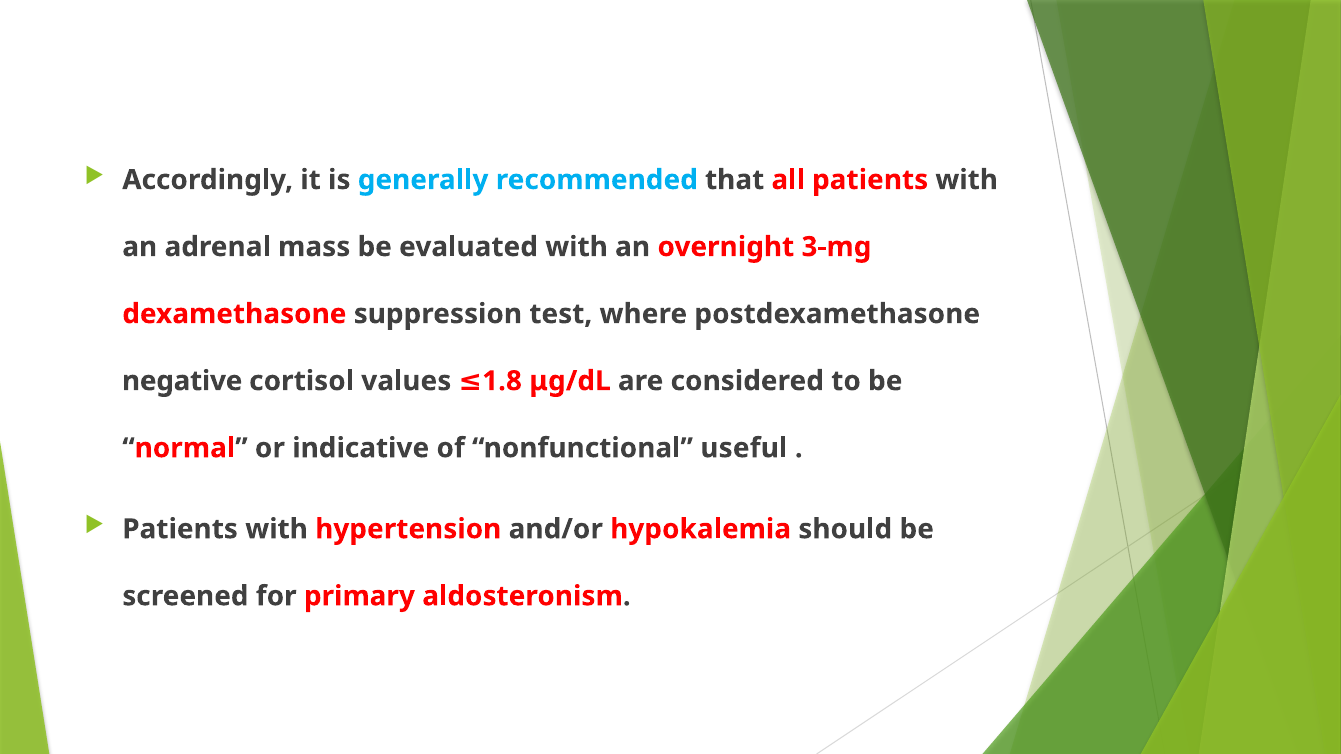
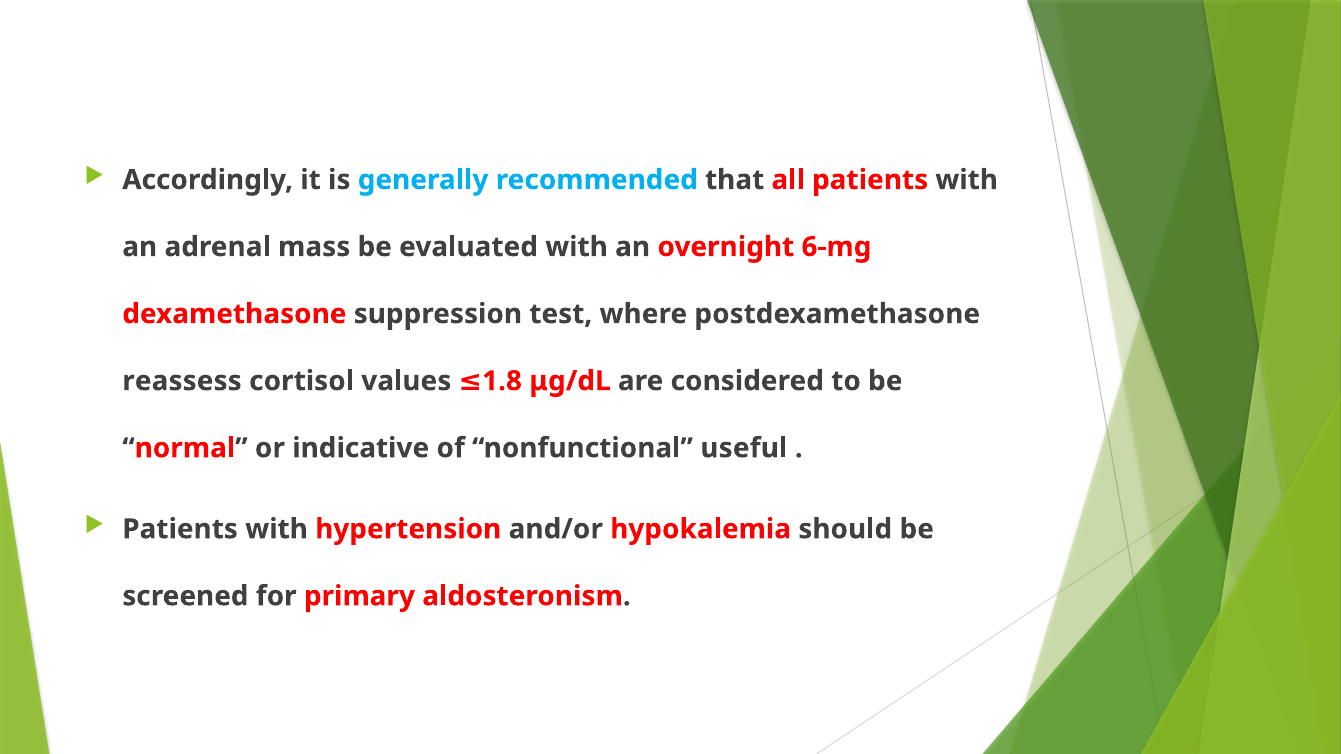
3-mg: 3-mg -> 6-mg (836, 247)
negative: negative -> reassess (182, 381)
